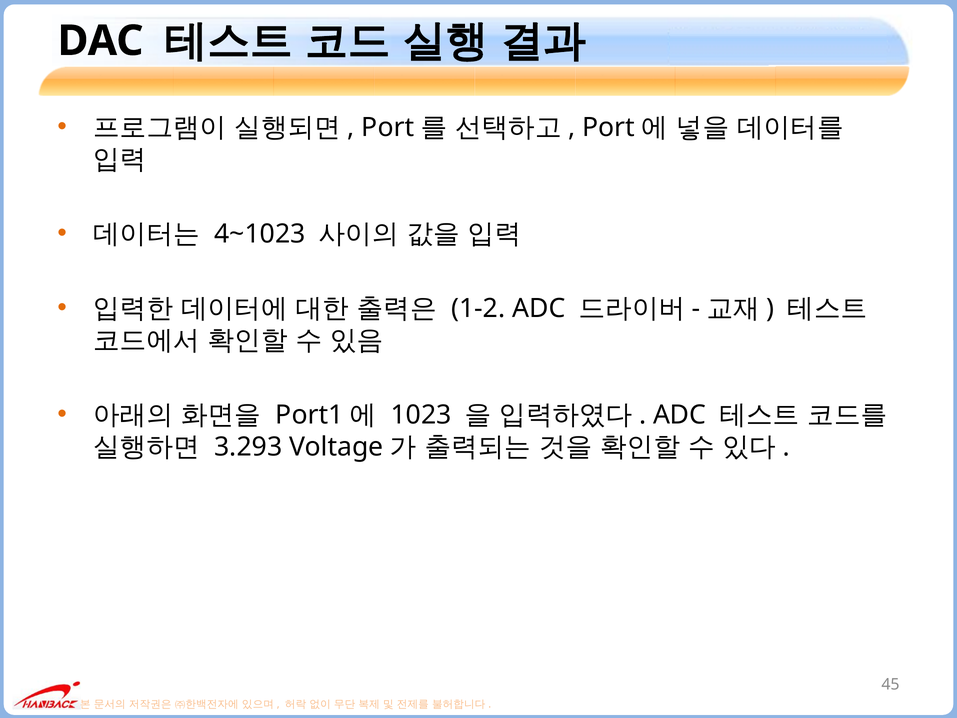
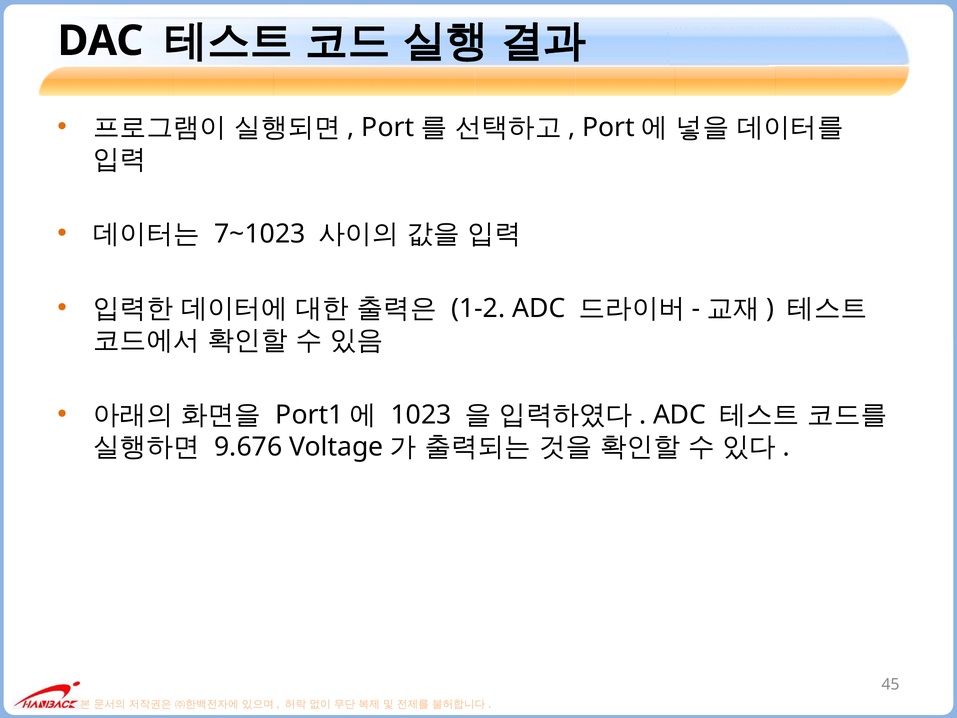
4~1023: 4~1023 -> 7~1023 (260, 234)
3.293: 3.293 -> 9.676 (248, 447)
